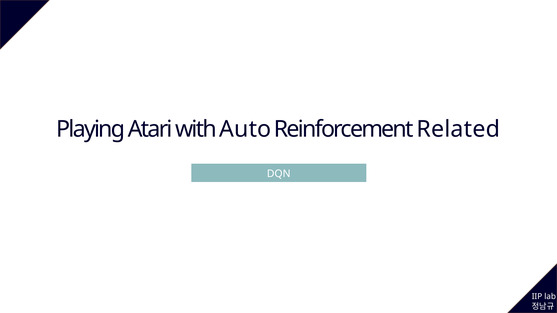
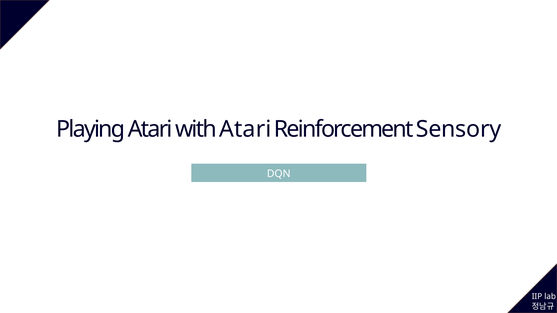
with Auto: Auto -> Atari (245, 129)
Related: Related -> Sensory (459, 129)
